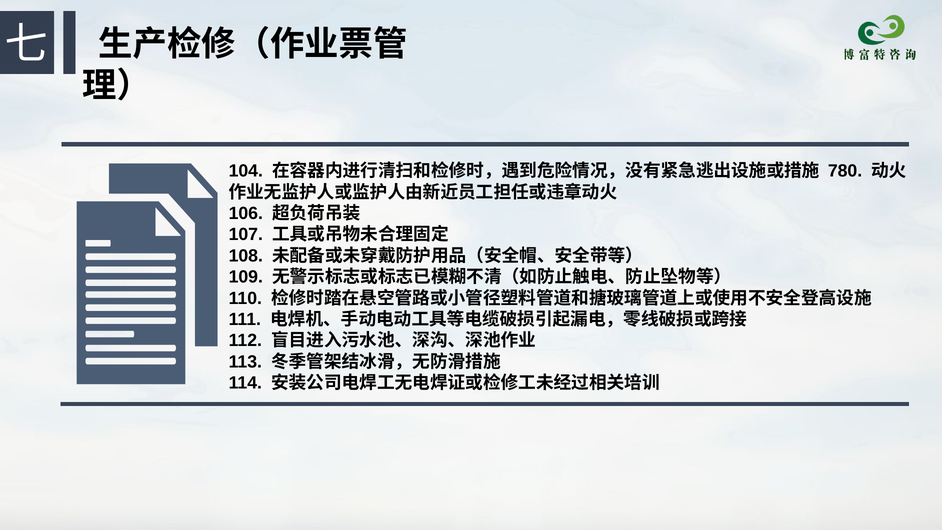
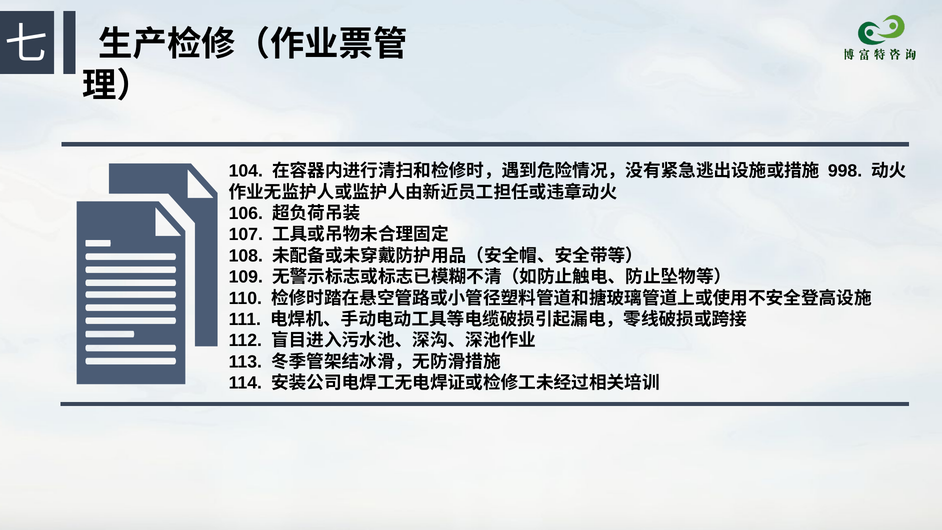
780: 780 -> 998 (845, 171)
